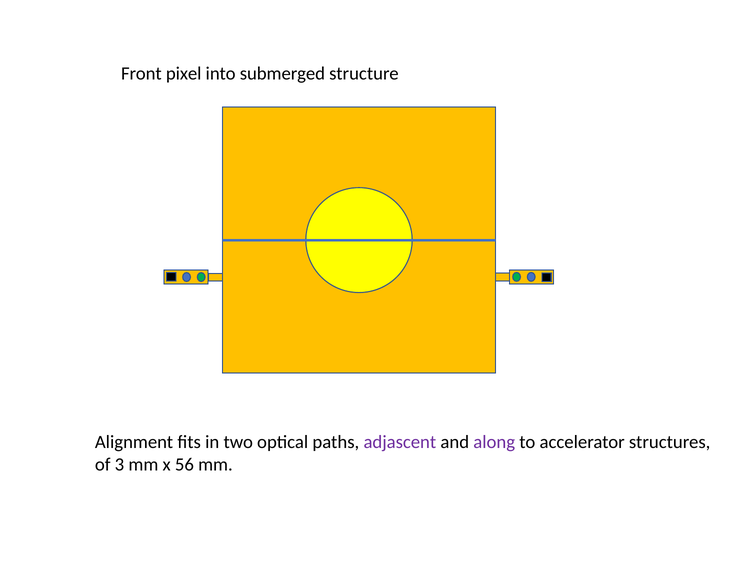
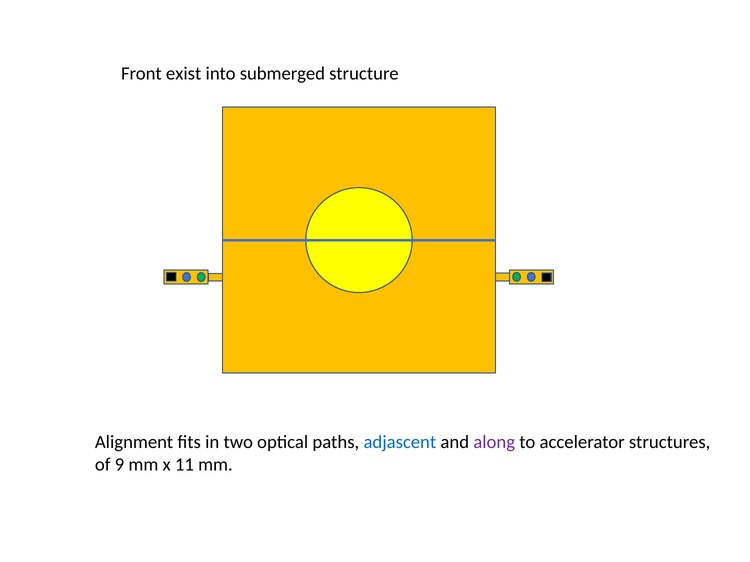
pixel: pixel -> exist (184, 74)
adjascent colour: purple -> blue (400, 443)
3: 3 -> 9 (119, 465)
56: 56 -> 11 (184, 465)
